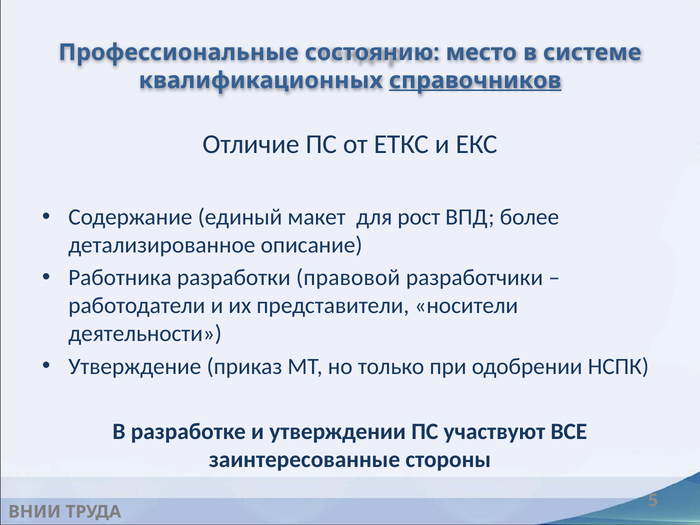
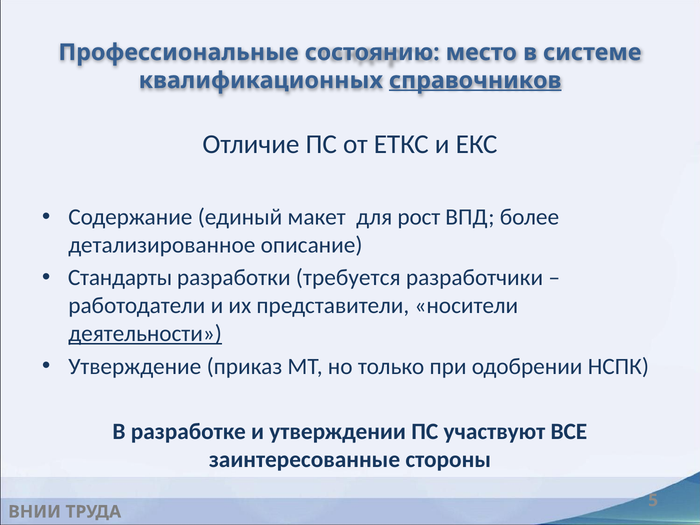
Работника: Работника -> Стандарты (120, 278)
правовой: правовой -> требуется (348, 278)
деятельности underline: none -> present (145, 334)
